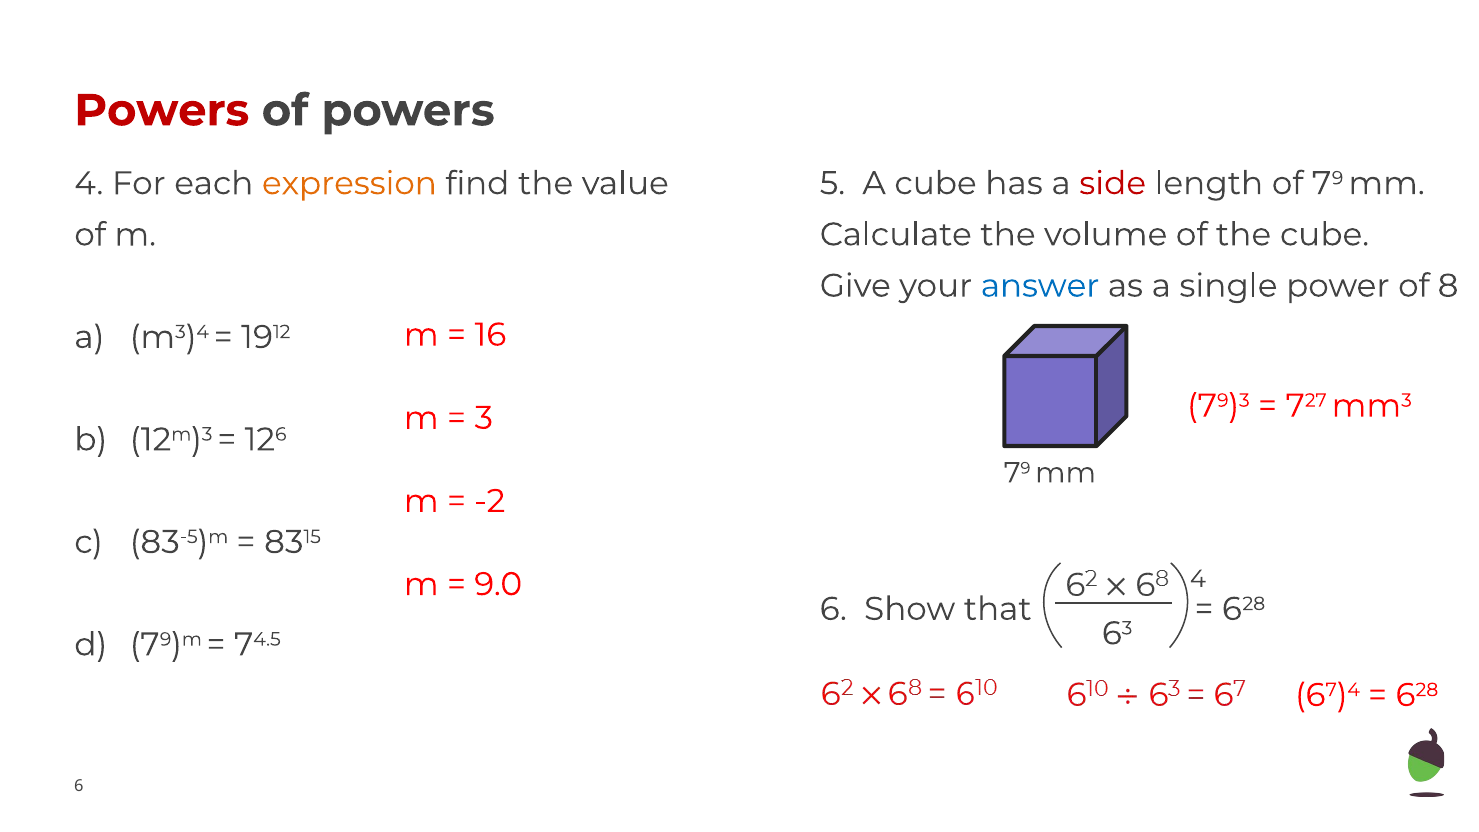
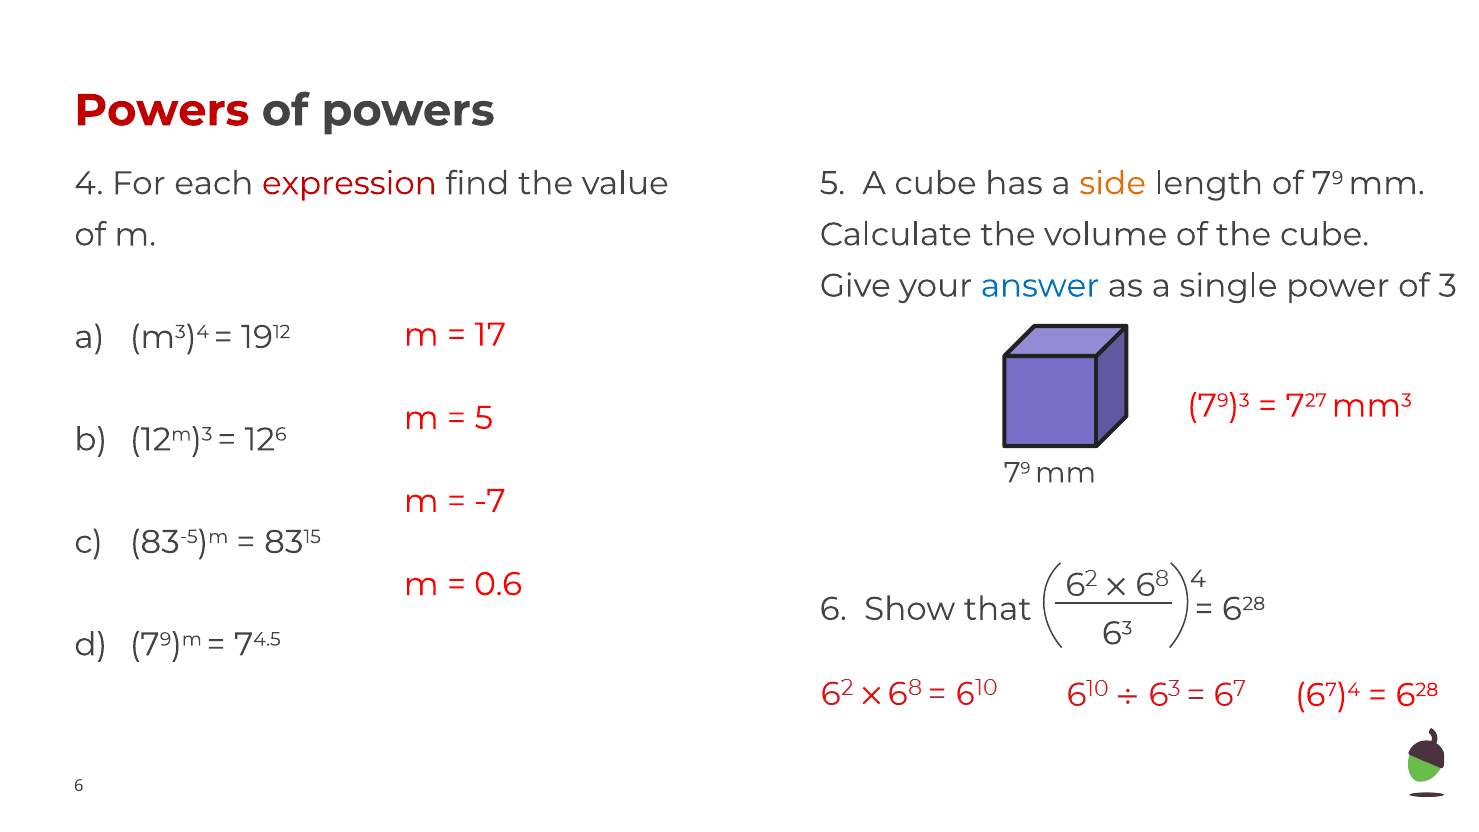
expression colour: orange -> red (349, 183)
side colour: red -> orange (1113, 183)
8: 8 -> 3 (1448, 286)
16: 16 -> 17 (490, 335)
3: 3 -> 5 (484, 418)
-2: -2 -> -7 (490, 501)
9.0: 9.0 -> 0.6 (498, 584)
